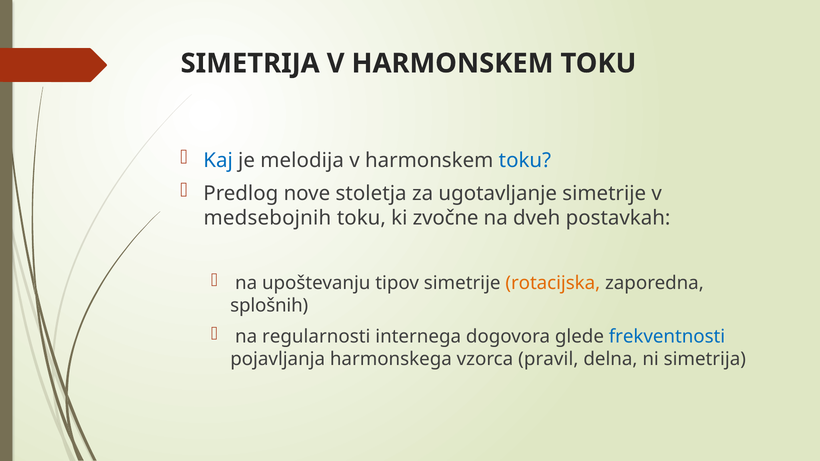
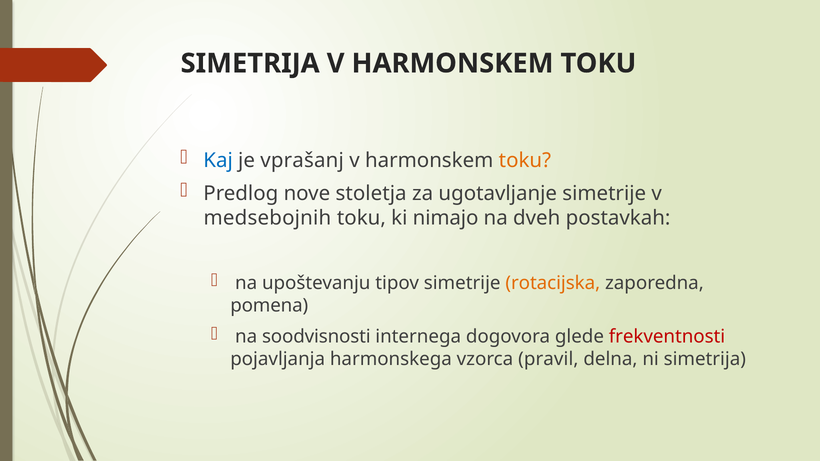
melodija: melodija -> vprašanj (302, 160)
toku colour: blue -> orange (525, 160)
zvočne: zvočne -> nimajo (446, 218)
splošnih: splošnih -> pomena (269, 306)
regularnosti: regularnosti -> soodvisnosti (316, 337)
frekventnosti colour: blue -> red (667, 337)
